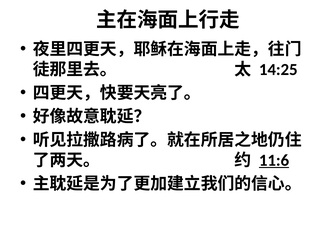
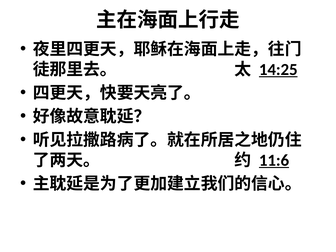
14:25 underline: none -> present (278, 70)
